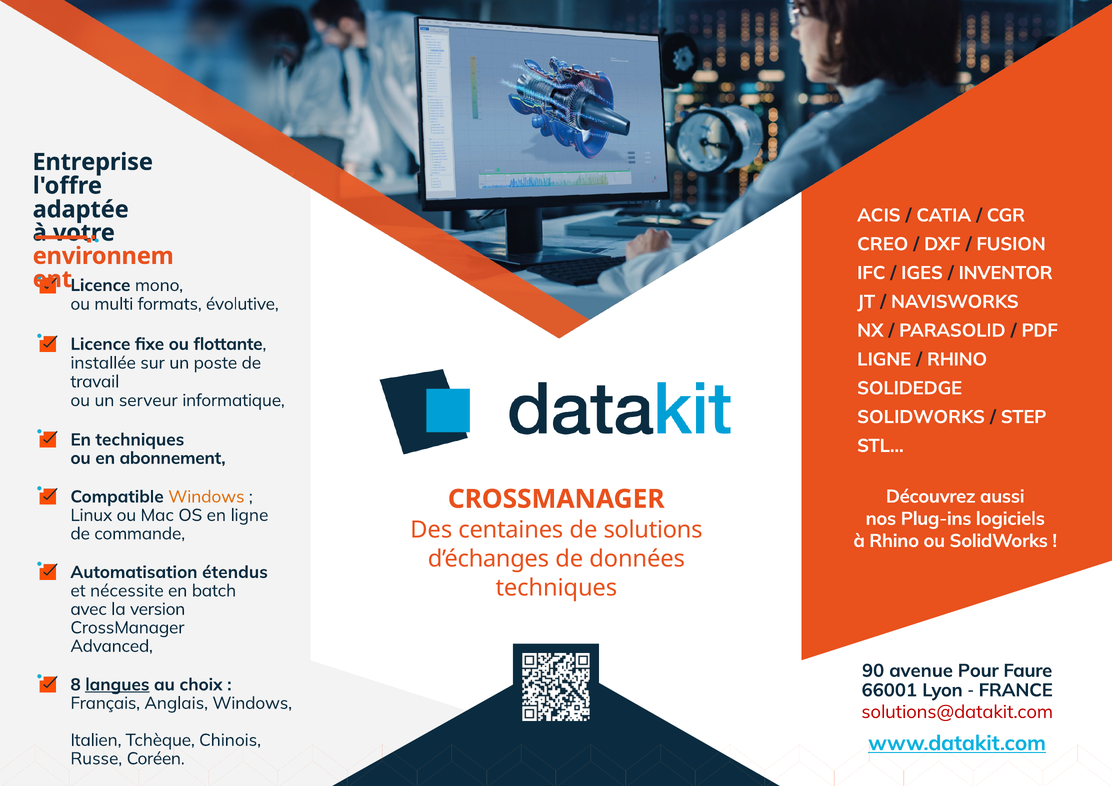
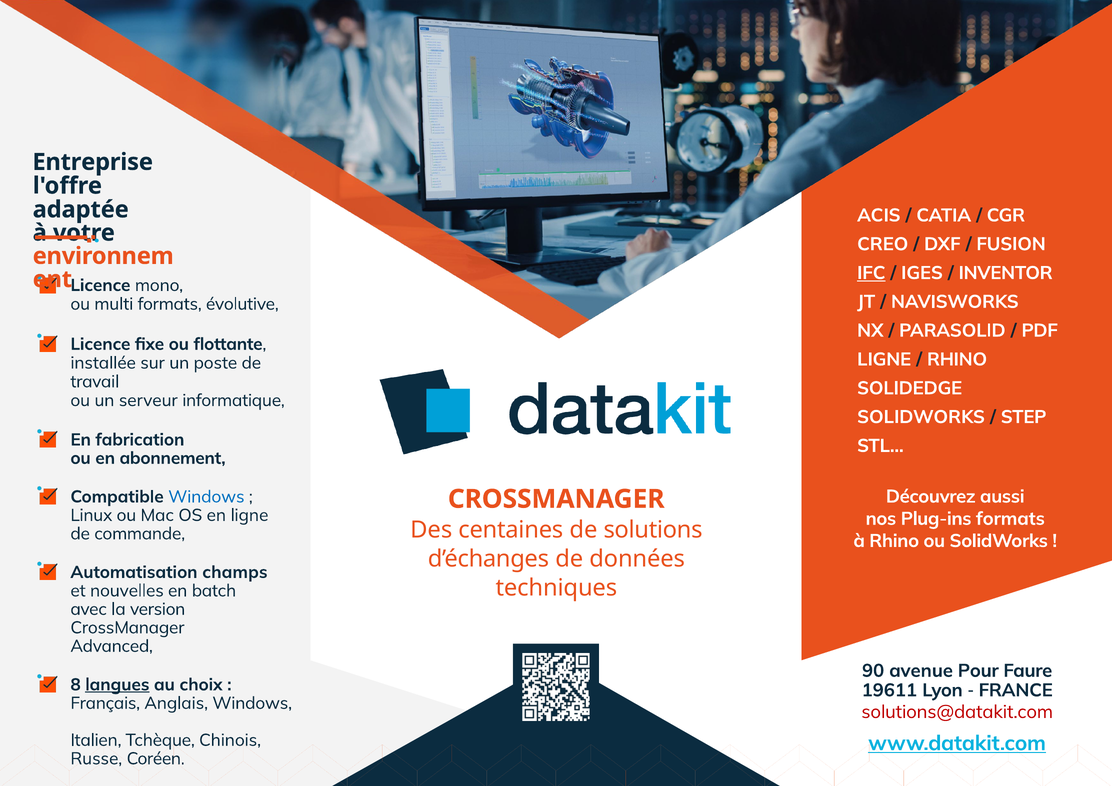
IFC underline: none -> present (871, 273)
En techniques: techniques -> fabrication (140, 440)
Windows colour: orange -> blue (206, 497)
Plug-ins logiciels: logiciels -> formats (1010, 519)
étendus: étendus -> champs (235, 573)
nécessite: nécessite -> nouvelles (127, 591)
66001: 66001 -> 19611 (889, 691)
